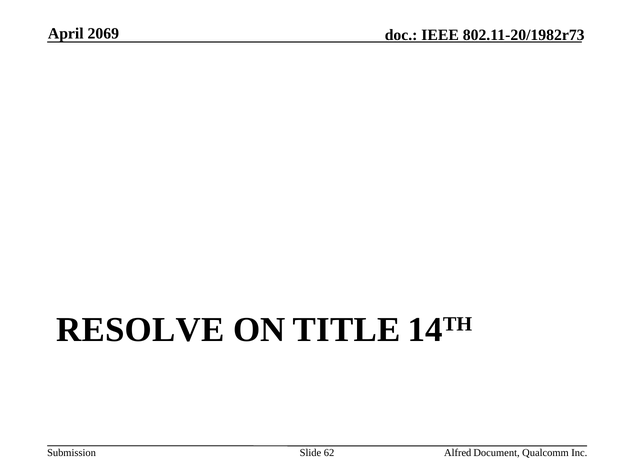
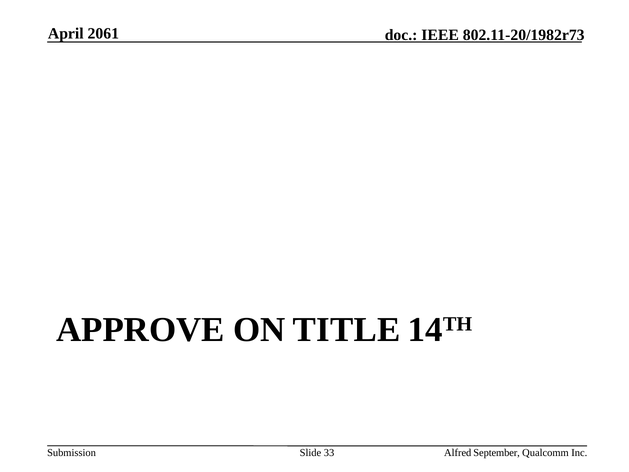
2069: 2069 -> 2061 (103, 33)
RESOLVE: RESOLVE -> APPROVE (140, 330)
62: 62 -> 33 (329, 452)
Document: Document -> September (497, 452)
